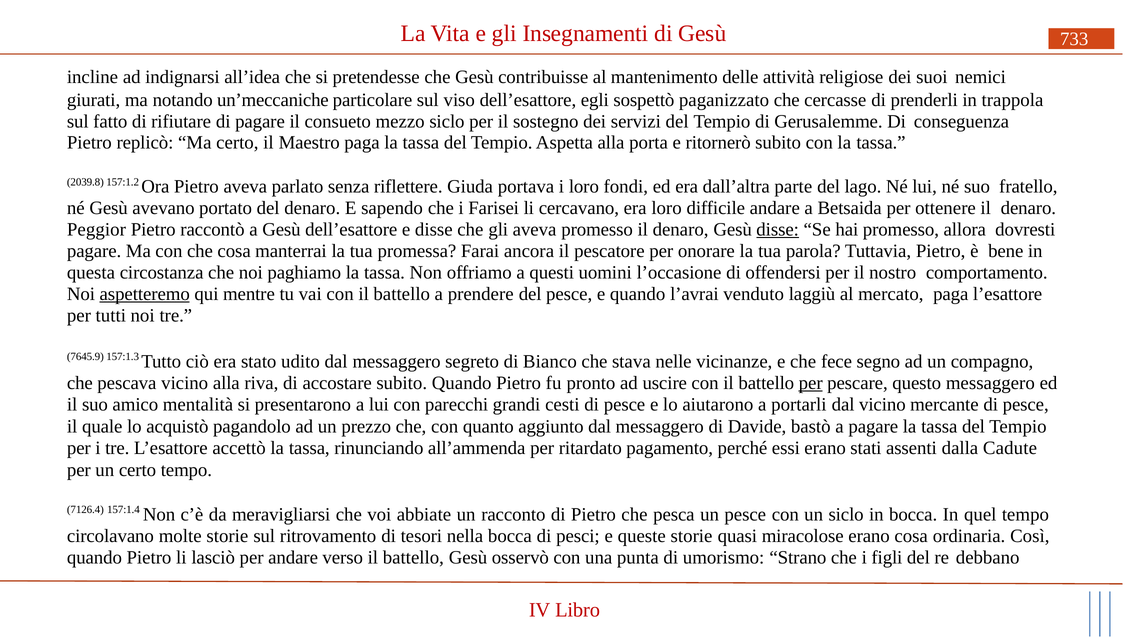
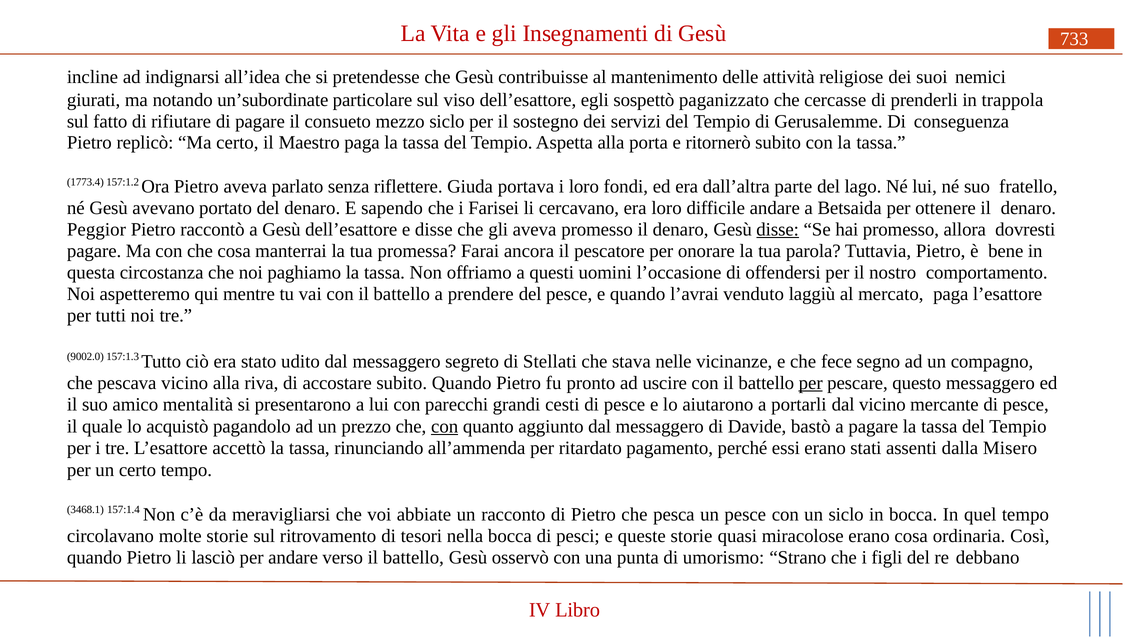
un’meccaniche: un’meccaniche -> un’subordinate (273, 100)
2039.8: 2039.8 -> 1773.4 (85, 182)
aspetteremo underline: present -> none (145, 294)
7645.9: 7645.9 -> 9002.0 (85, 357)
Bianco: Bianco -> Stellati (550, 362)
con underline: none -> present (445, 427)
Cadute: Cadute -> Misero (1010, 448)
7126.4: 7126.4 -> 3468.1 (85, 510)
